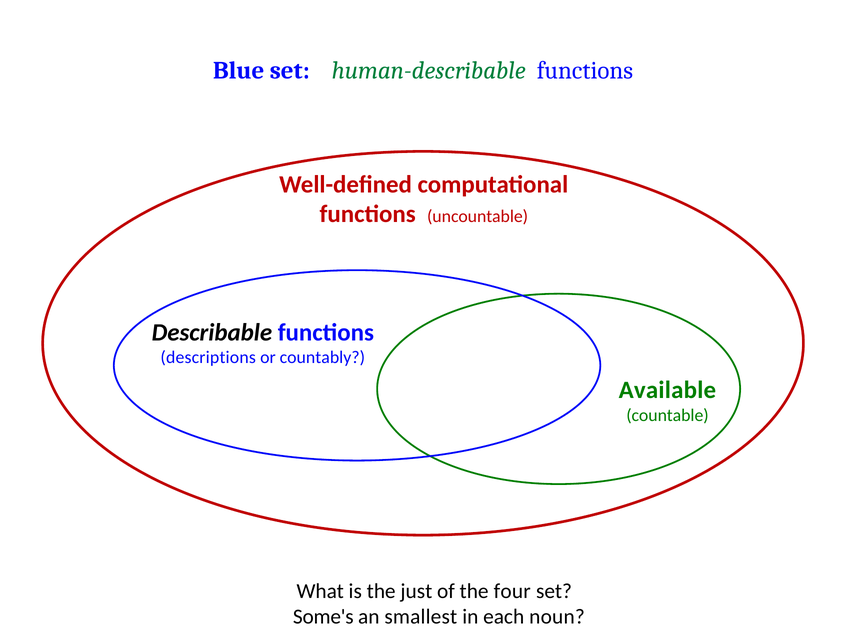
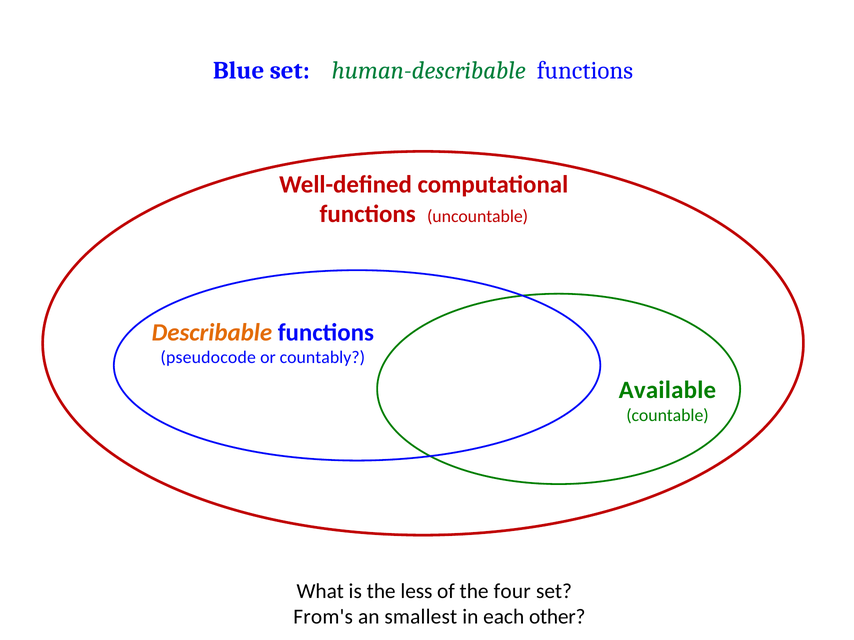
Describable colour: black -> orange (212, 333)
descriptions: descriptions -> pseudocode (208, 358)
just: just -> less (416, 592)
Some's: Some's -> From's (323, 617)
noun: noun -> other (557, 617)
